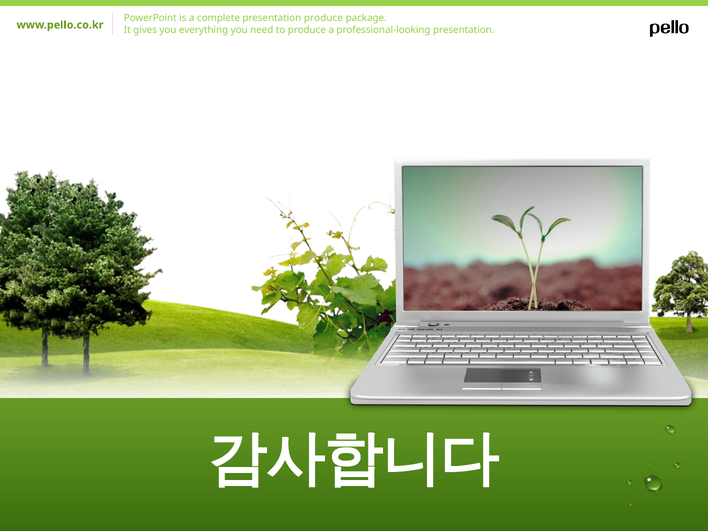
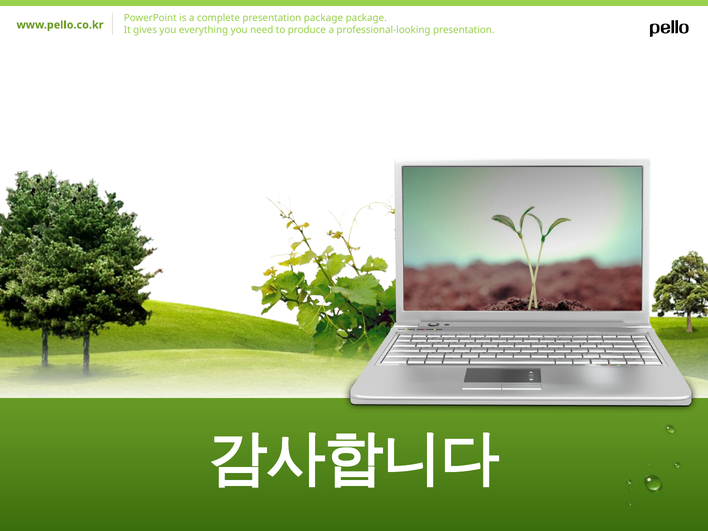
presentation produce: produce -> package (323, 18)
